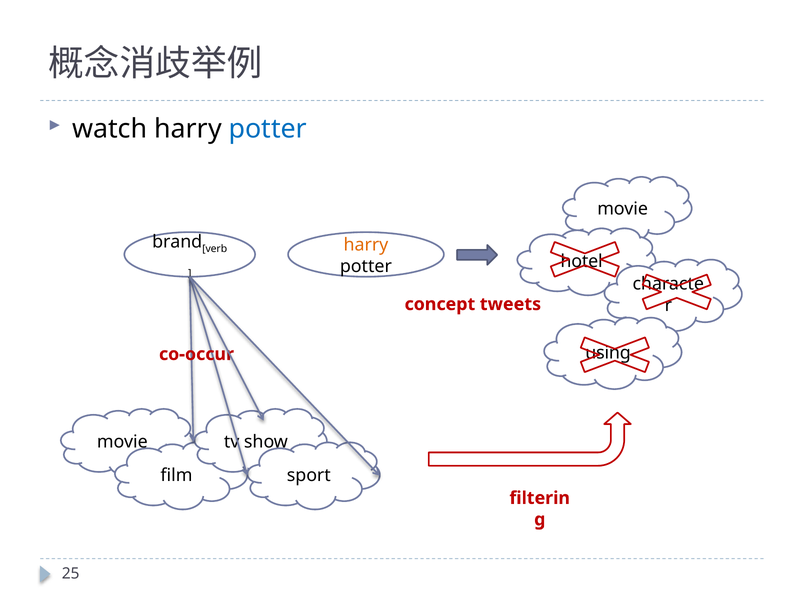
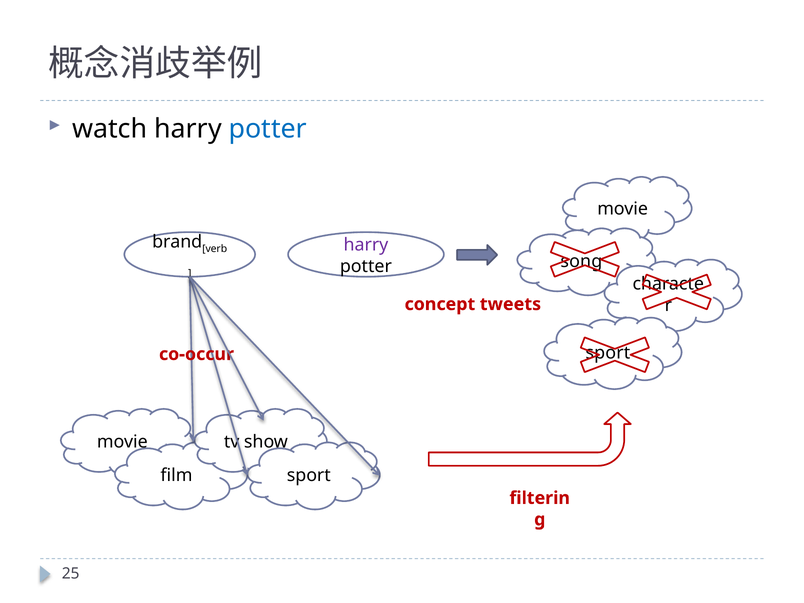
harry colour: orange -> purple (366, 245)
hotel: hotel -> song (581, 261)
using: using -> sport (608, 353)
